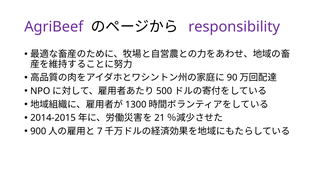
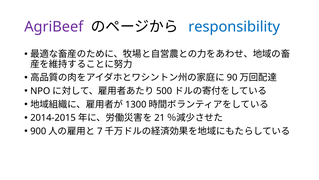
responsibility colour: purple -> blue (234, 27)
